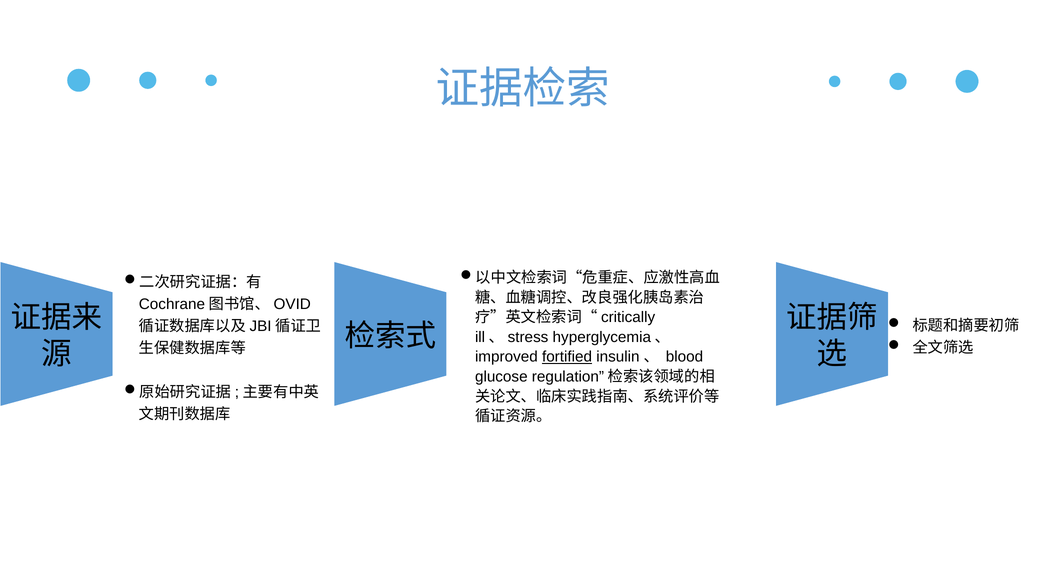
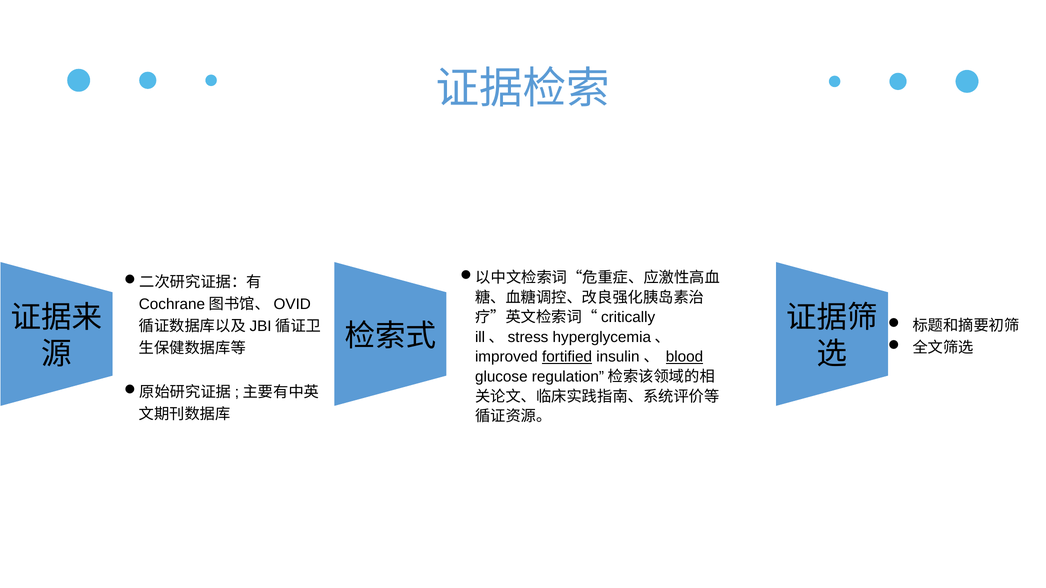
blood underline: none -> present (685, 357)
